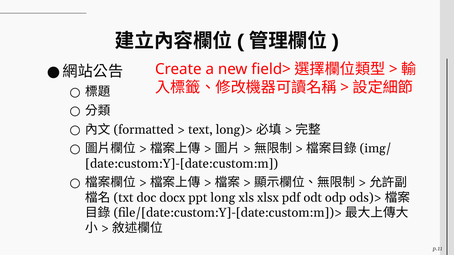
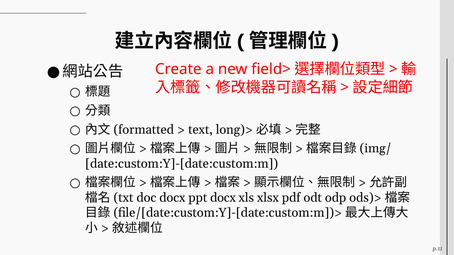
ppt long: long -> docx (223, 198)
